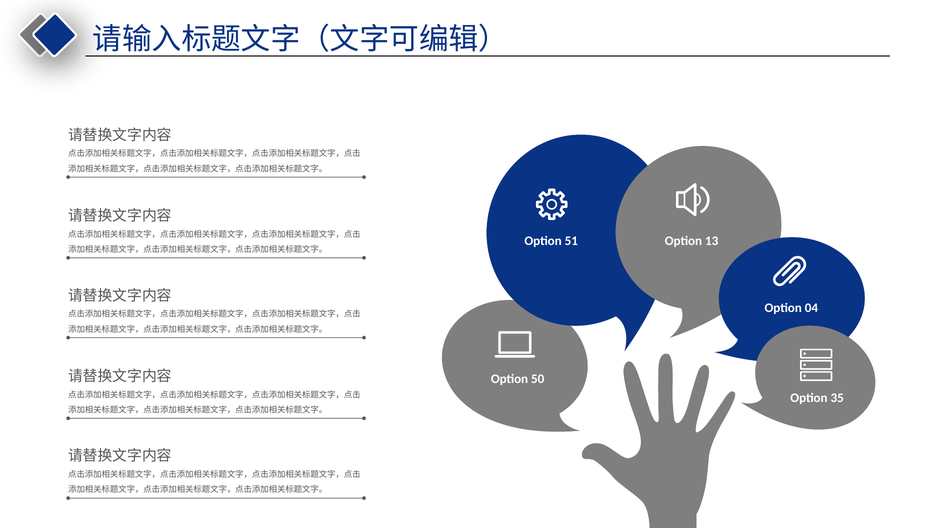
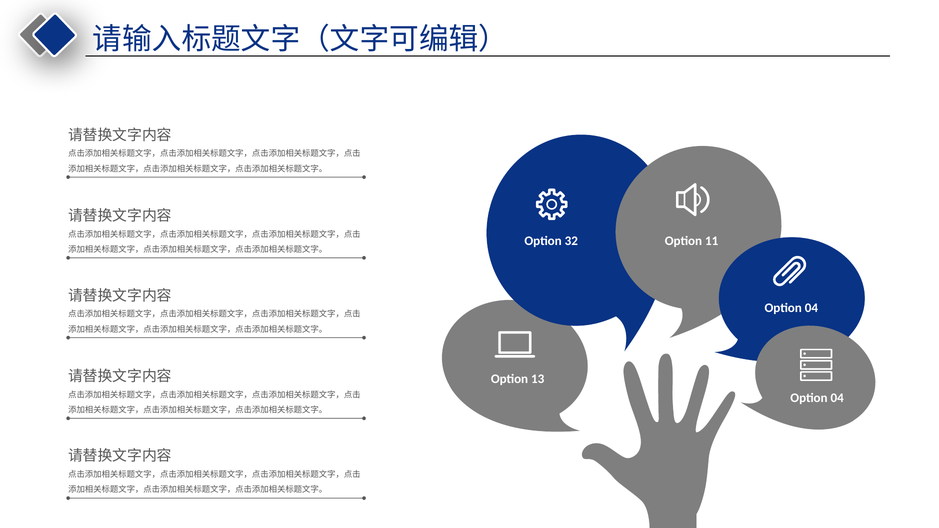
51: 51 -> 32 (571, 241)
13: 13 -> 11 (712, 241)
50: 50 -> 13 (538, 379)
35: 35 -> 04 (837, 398)
